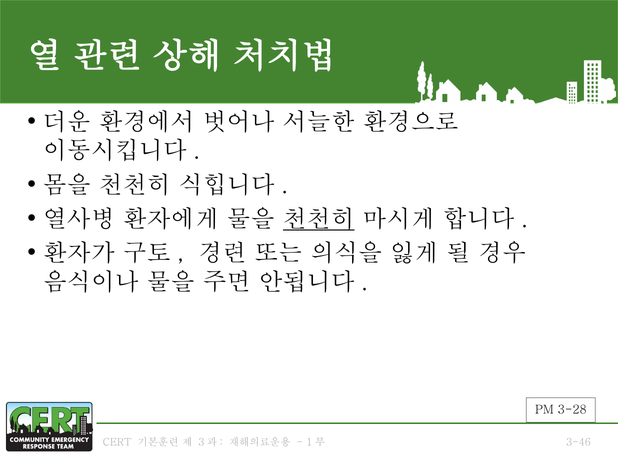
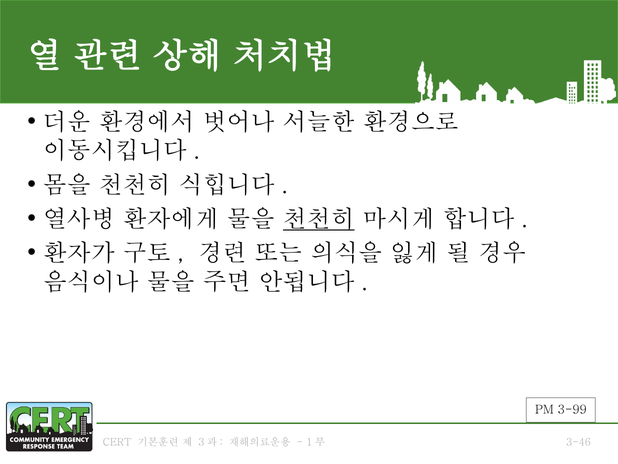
3-28: 3-28 -> 3-99 (572, 409)
